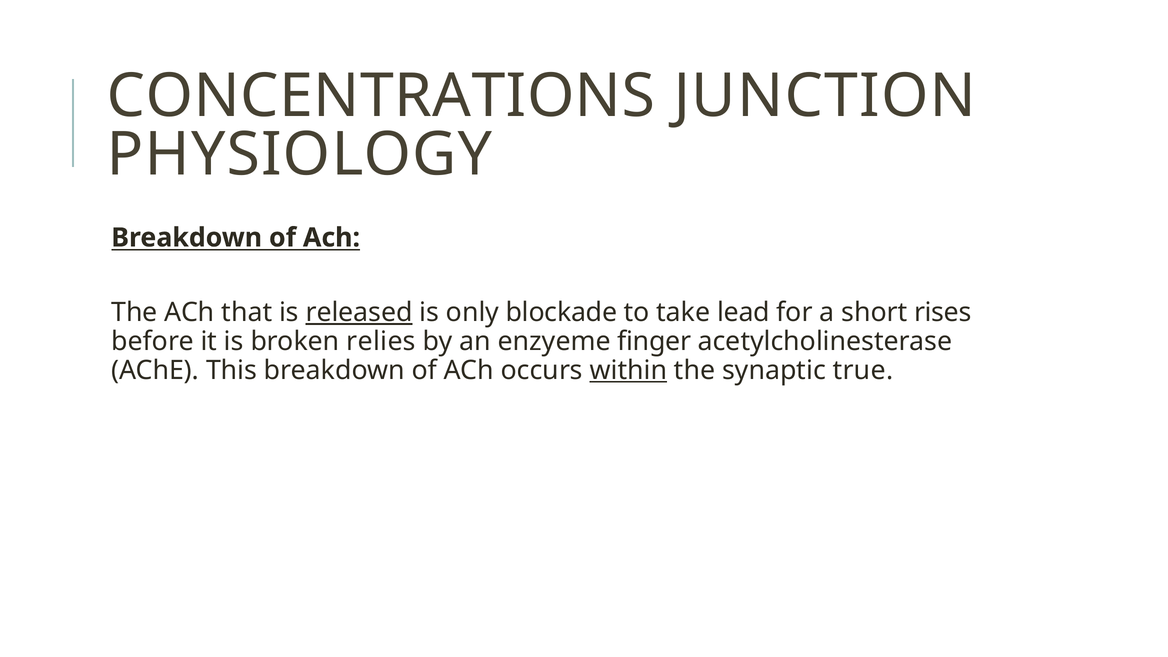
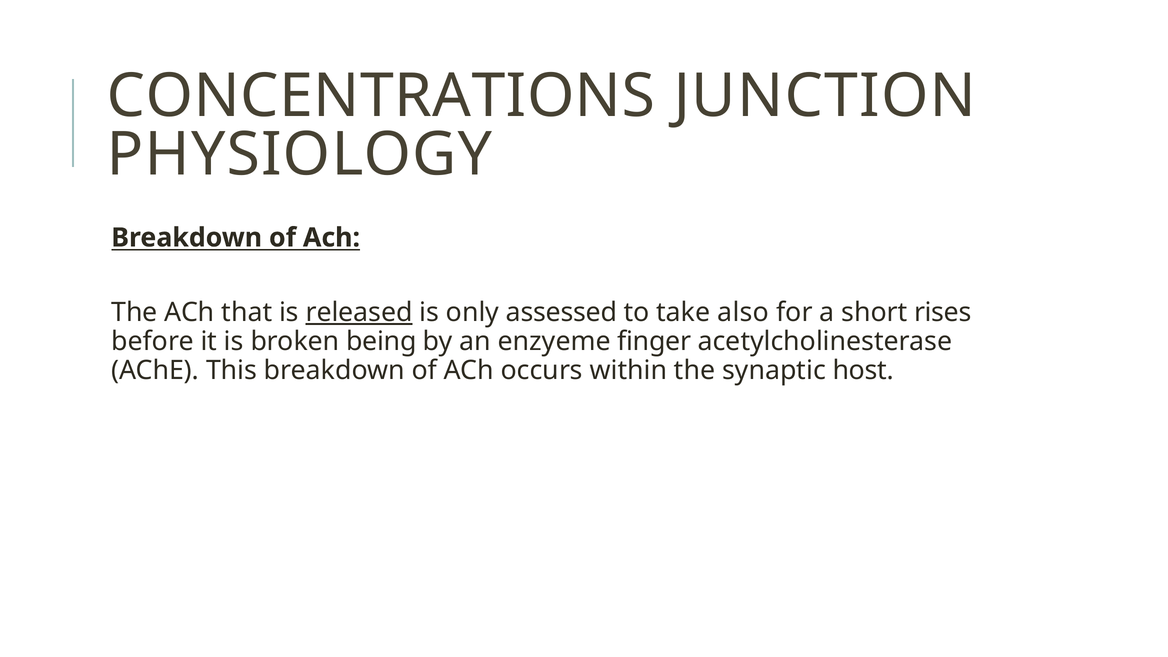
blockade: blockade -> assessed (561, 312)
lead: lead -> also (743, 312)
relies: relies -> being (381, 341)
within underline: present -> none (628, 370)
true: true -> host (863, 370)
